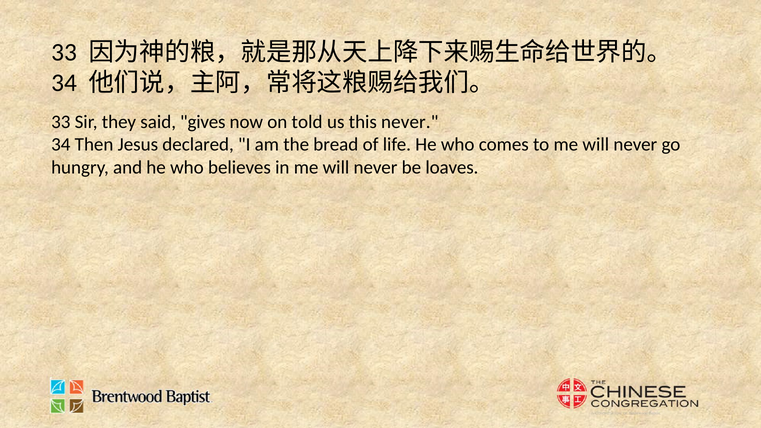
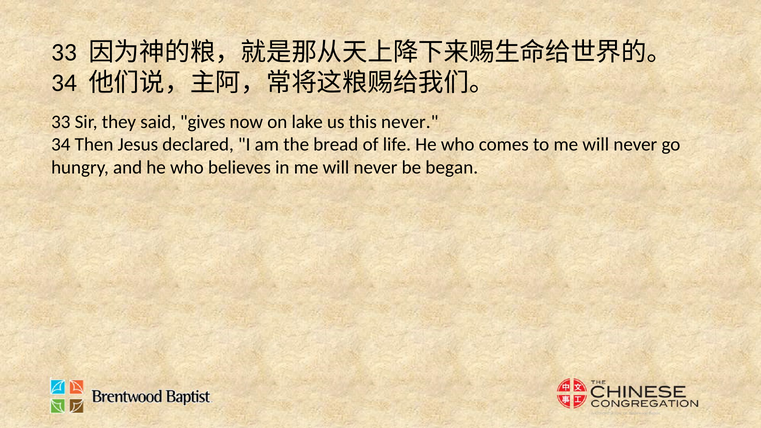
told: told -> lake (307, 122)
loaves: loaves -> began (452, 167)
